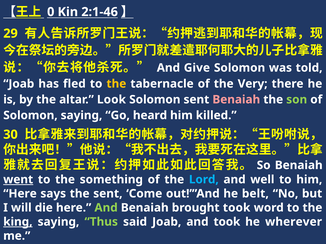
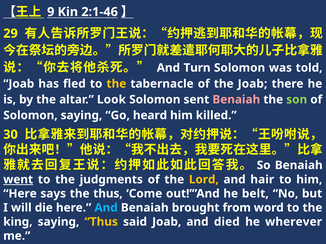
0: 0 -> 9 (51, 12)
Give: Give -> Turn (197, 68)
the Very: Very -> Joab (253, 84)
something: something -> judgments (111, 180)
Lord colour: light blue -> yellow (204, 180)
well: well -> hair (262, 180)
the sent: sent -> thus (108, 194)
And colour: light green -> light blue (106, 208)
brought took: took -> from (237, 208)
king underline: present -> none (18, 222)
Thus colour: light green -> yellow (101, 222)
and took: took -> died (227, 222)
